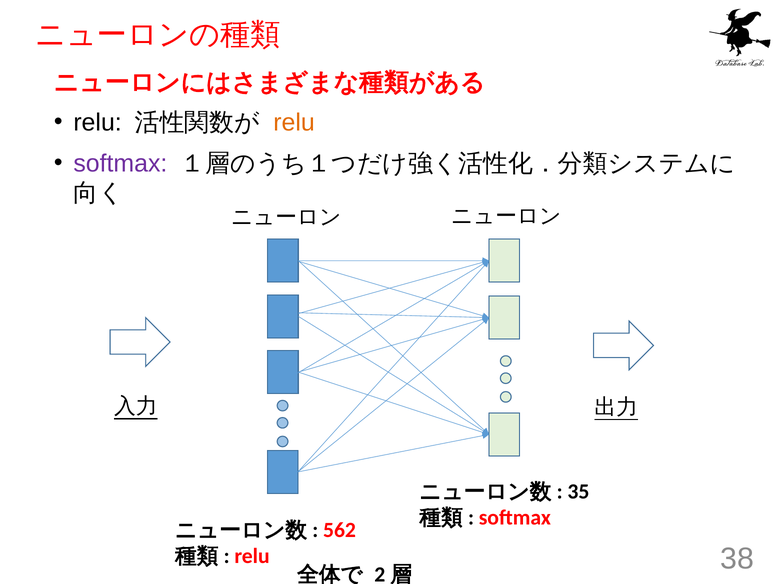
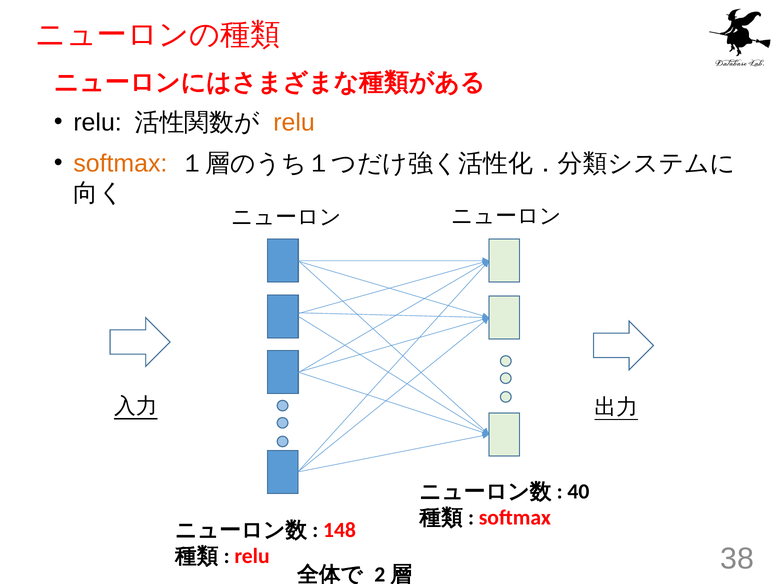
softmax colour: purple -> orange (120, 164)
35: 35 -> 40 (578, 492)
562: 562 -> 148 (340, 530)
